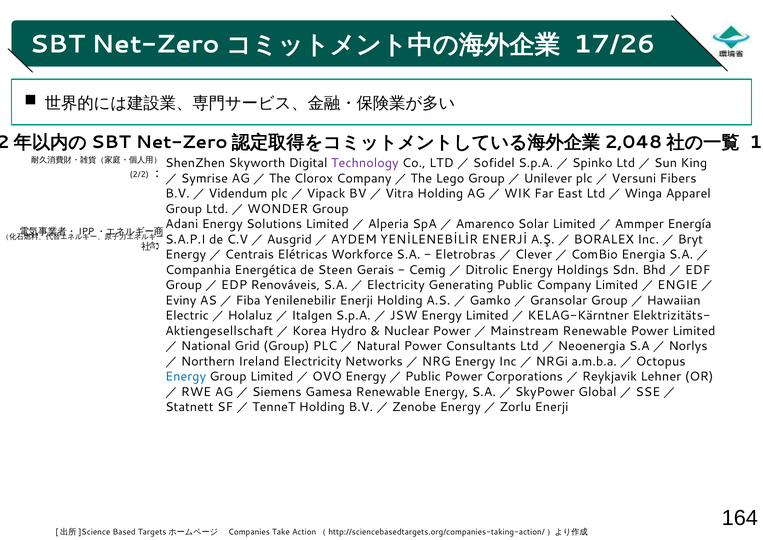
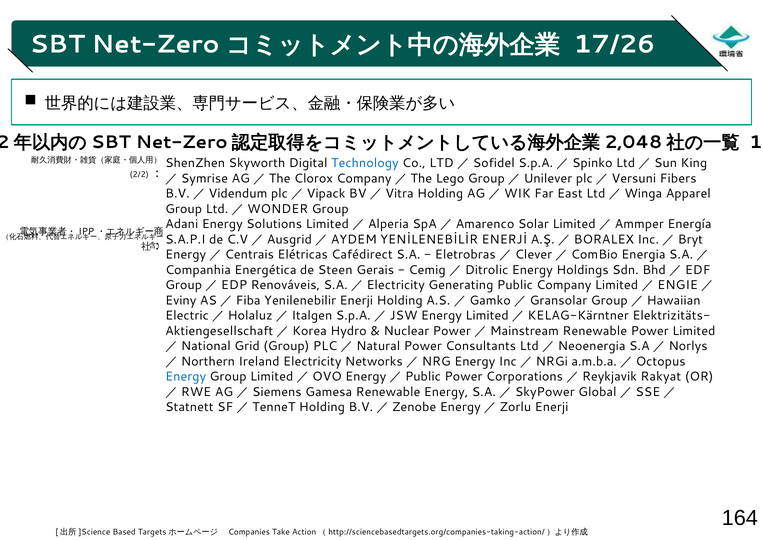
Technology colour: purple -> blue (365, 163)
Workforce: Workforce -> Cafédirect (362, 254)
Lehner: Lehner -> Rakyat (661, 376)
